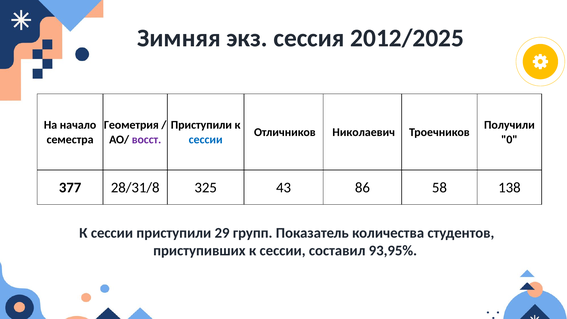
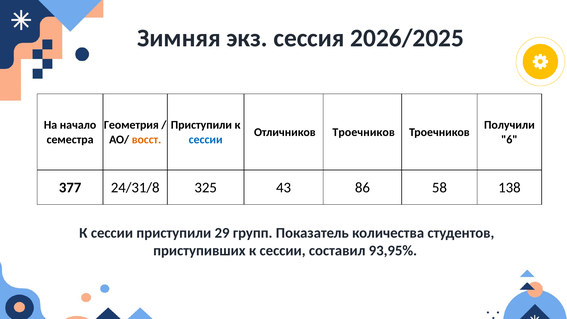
2012/2025: 2012/2025 -> 2026/2025 (407, 38)
Отличников Николаевич: Николаевич -> Троечников (364, 132)
восст colour: purple -> orange (147, 139)
0: 0 -> 6 (509, 139)
28/31/8: 28/31/8 -> 24/31/8 (135, 188)
